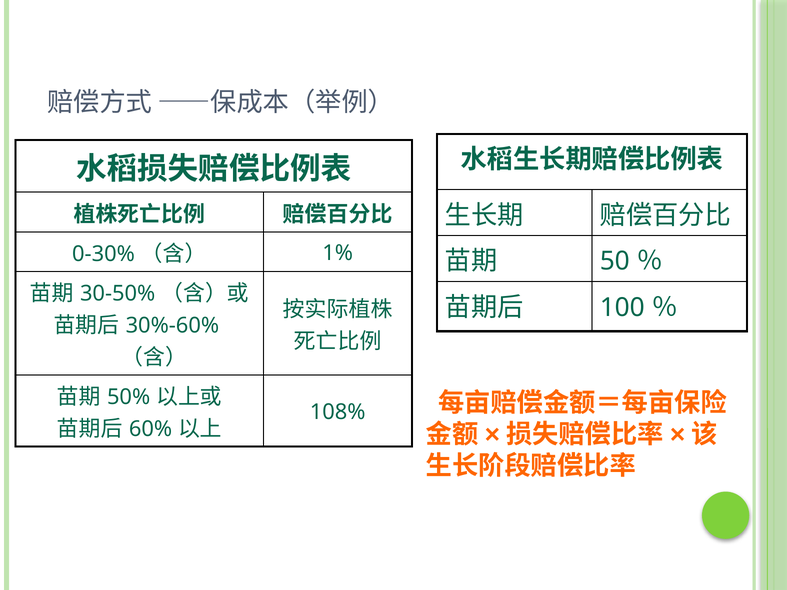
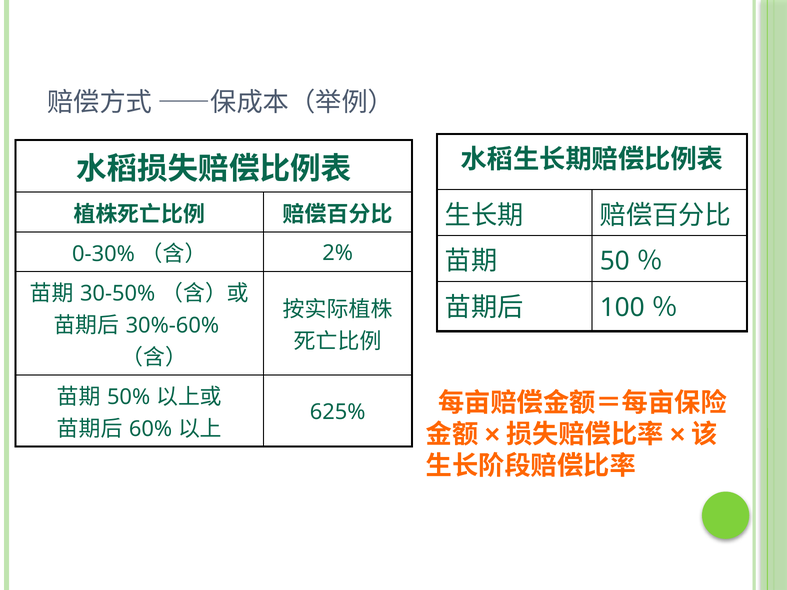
1%: 1% -> 2% (338, 253)
108%: 108% -> 625% (338, 412)
